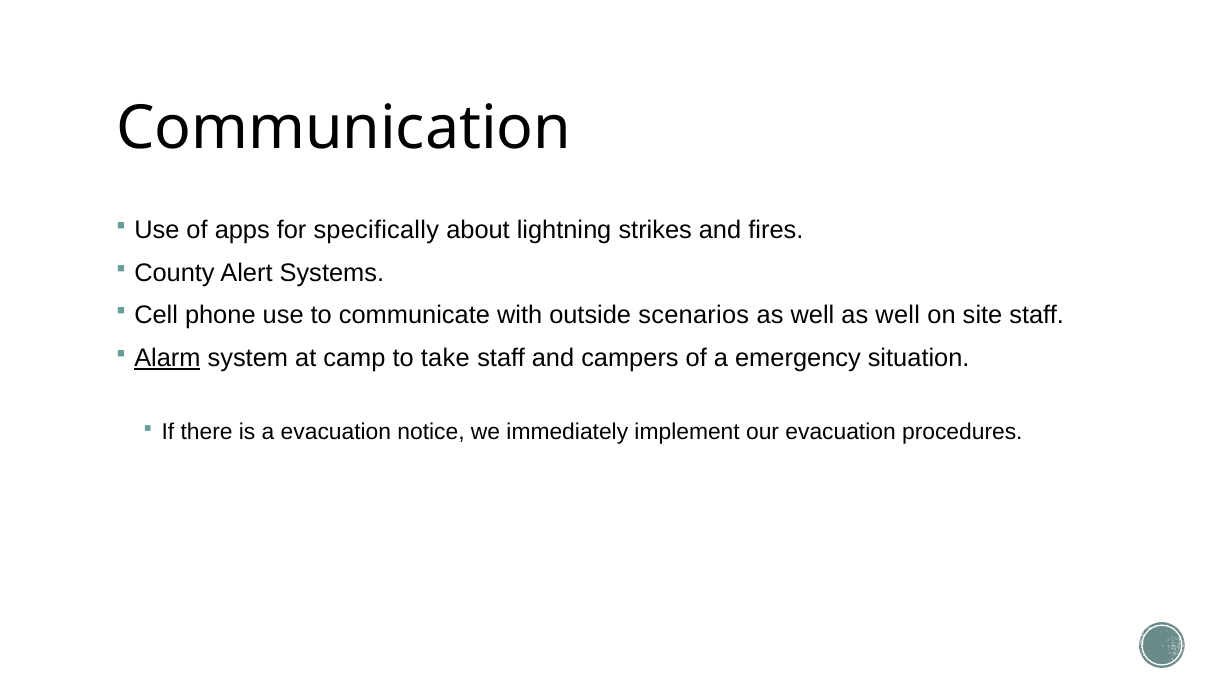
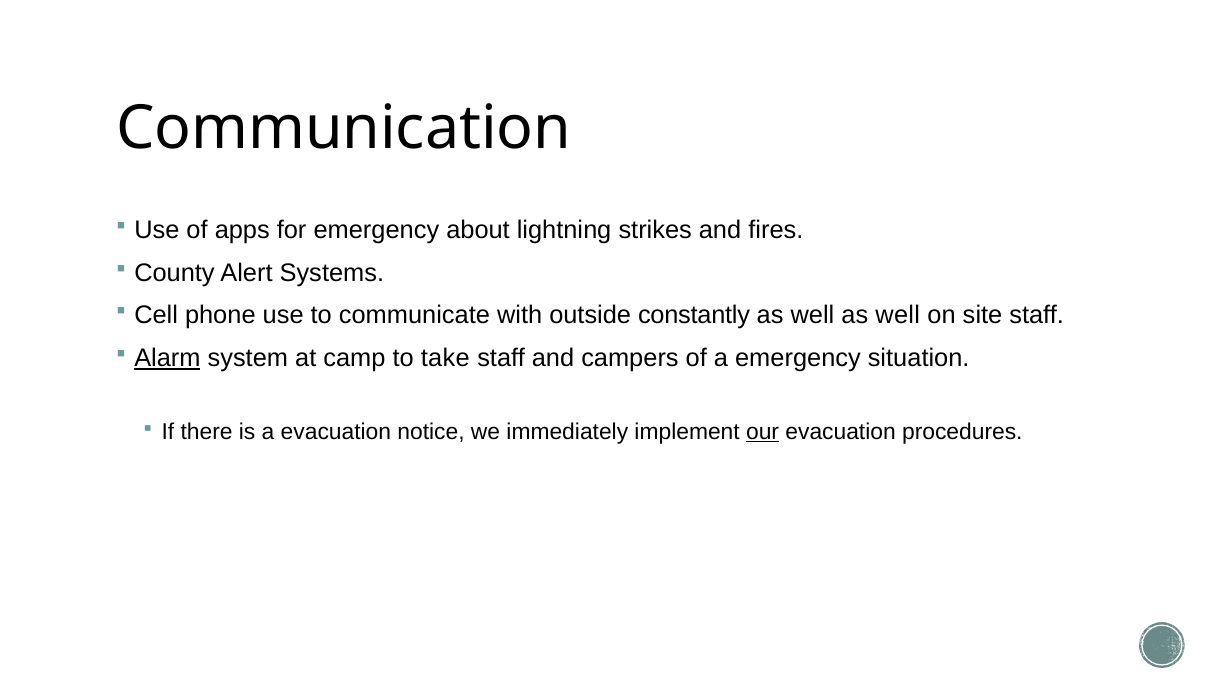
for specifically: specifically -> emergency (376, 230)
scenarios: scenarios -> constantly (694, 315)
our underline: none -> present (763, 432)
